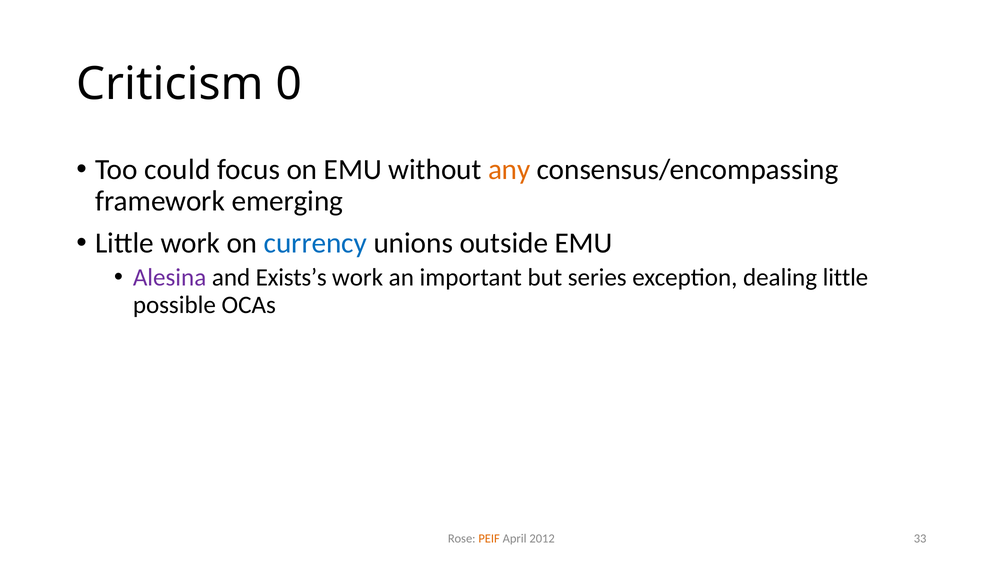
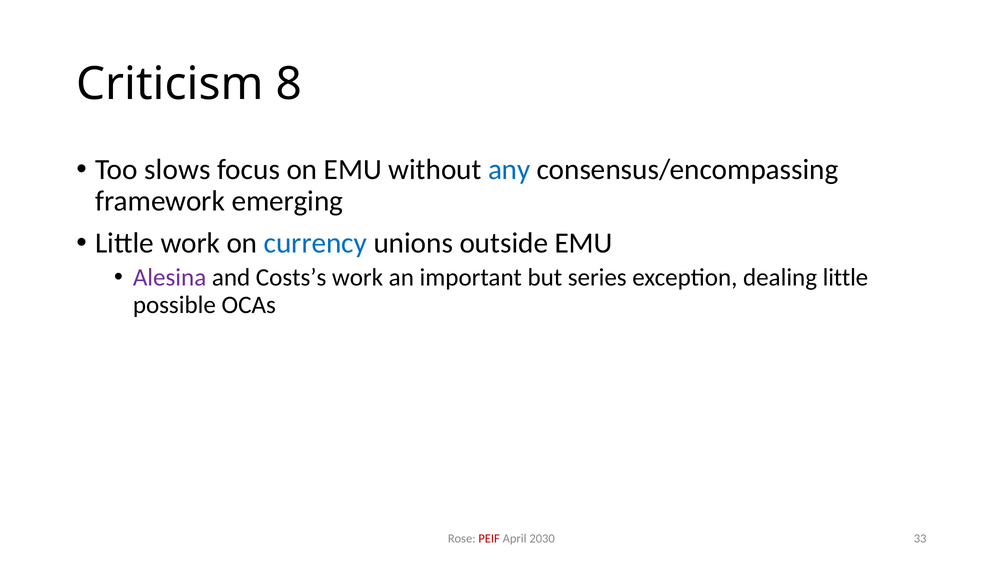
0: 0 -> 8 (289, 84)
could: could -> slows (177, 170)
any colour: orange -> blue (509, 170)
Exists’s: Exists’s -> Costs’s (291, 278)
PEIF colour: orange -> red (489, 539)
2012: 2012 -> 2030 (542, 539)
